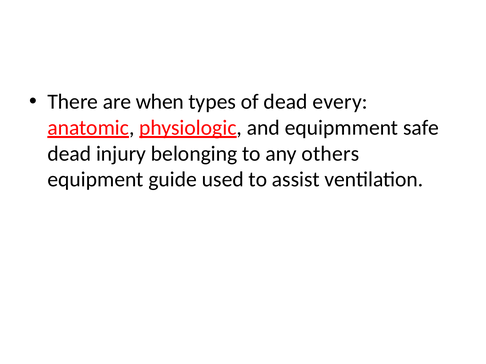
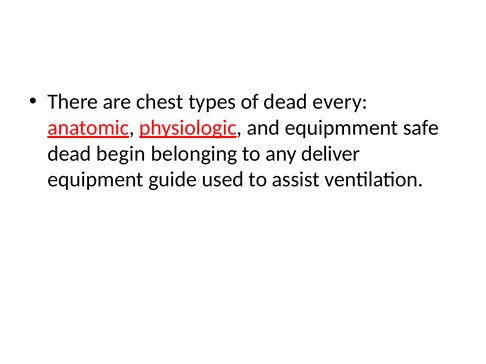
when: when -> chest (160, 102)
injury: injury -> begin (121, 154)
others: others -> deliver (331, 154)
